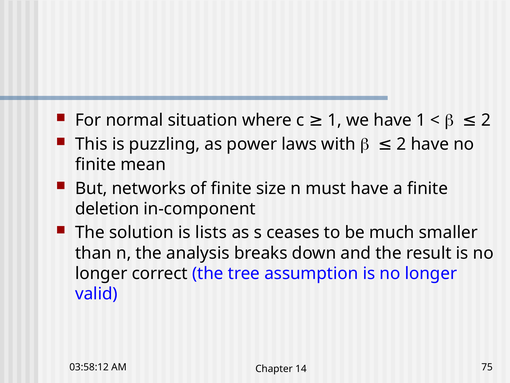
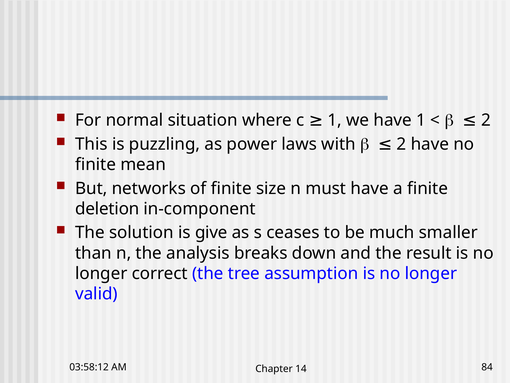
lists: lists -> give (211, 232)
75: 75 -> 84 (487, 367)
